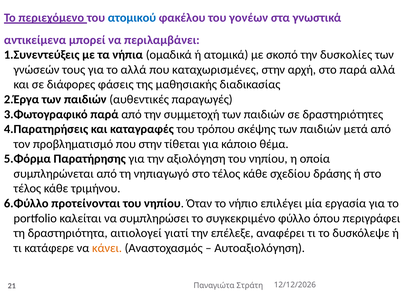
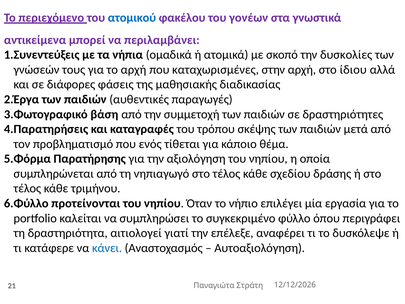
το αλλά: αλλά -> αρχή (134, 70)
στο παρά: παρά -> ίδιου (353, 70)
παρά: παρά -> βάση (104, 114)
που στην: στην -> ενός (150, 144)
κάνει colour: orange -> blue (107, 248)
